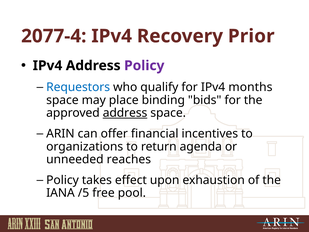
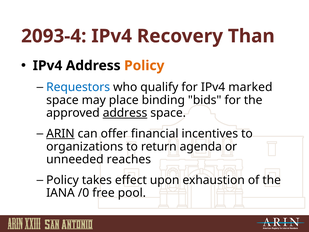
2077-4: 2077-4 -> 2093-4 (54, 36)
Prior: Prior -> Than (251, 36)
Policy colour: purple -> orange (144, 66)
months: months -> marked (250, 87)
ARIN underline: none -> present (60, 133)
/5: /5 -> /0 (84, 193)
